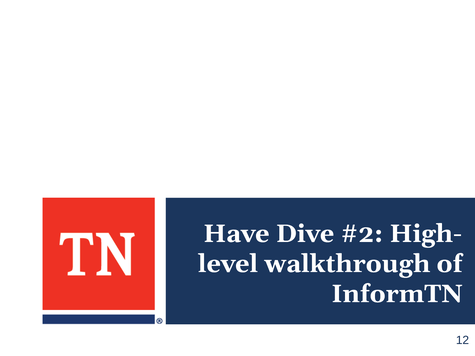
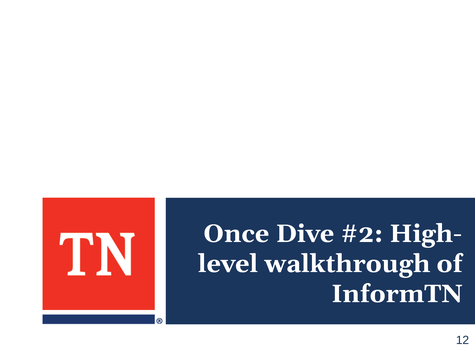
Have: Have -> Once (236, 234)
